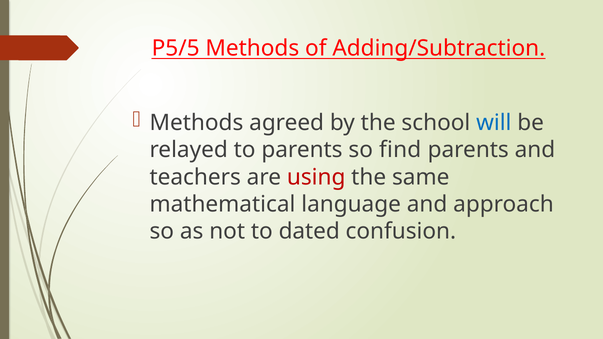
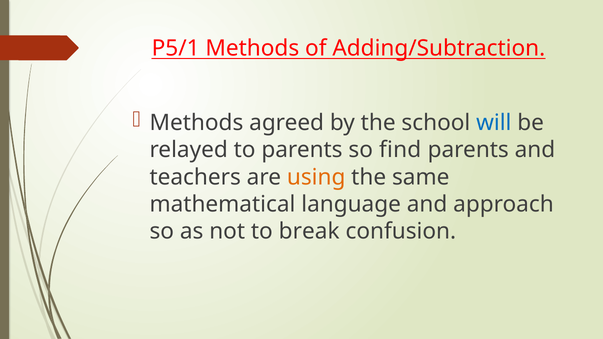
P5/5: P5/5 -> P5/1 (176, 48)
using colour: red -> orange (316, 177)
dated: dated -> break (309, 231)
